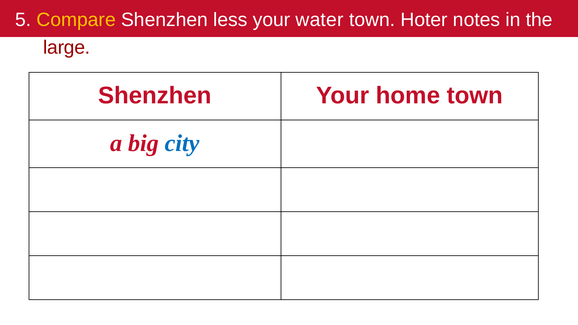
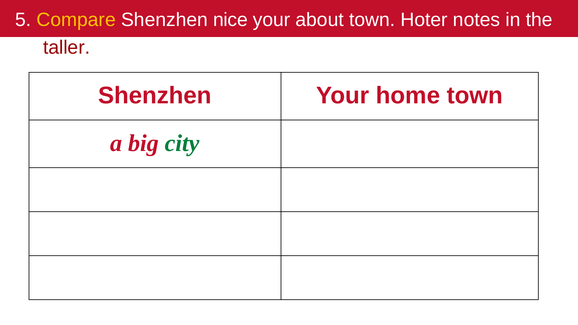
less: less -> nice (230, 20)
water: water -> about (320, 20)
large: large -> taller (67, 47)
city colour: blue -> green (182, 143)
